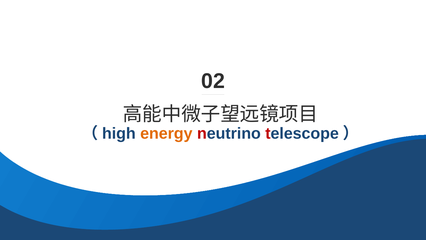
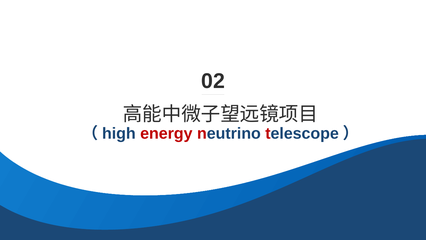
energy colour: orange -> red (166, 133)
